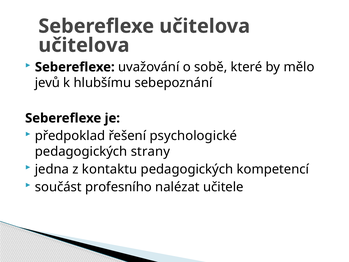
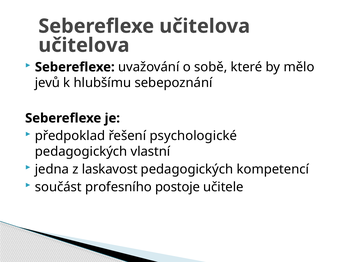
strany: strany -> vlastní (150, 151)
kontaktu: kontaktu -> laskavost (110, 169)
nalézat: nalézat -> postoje (178, 187)
